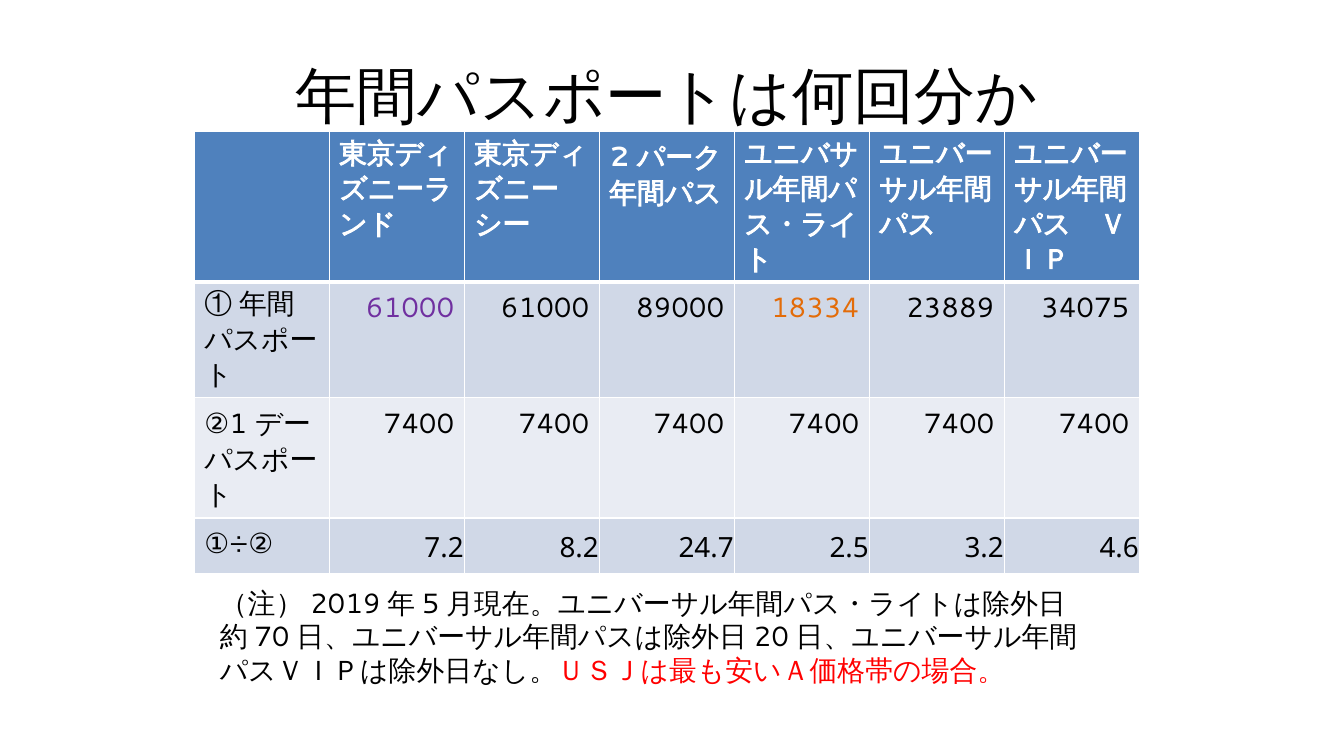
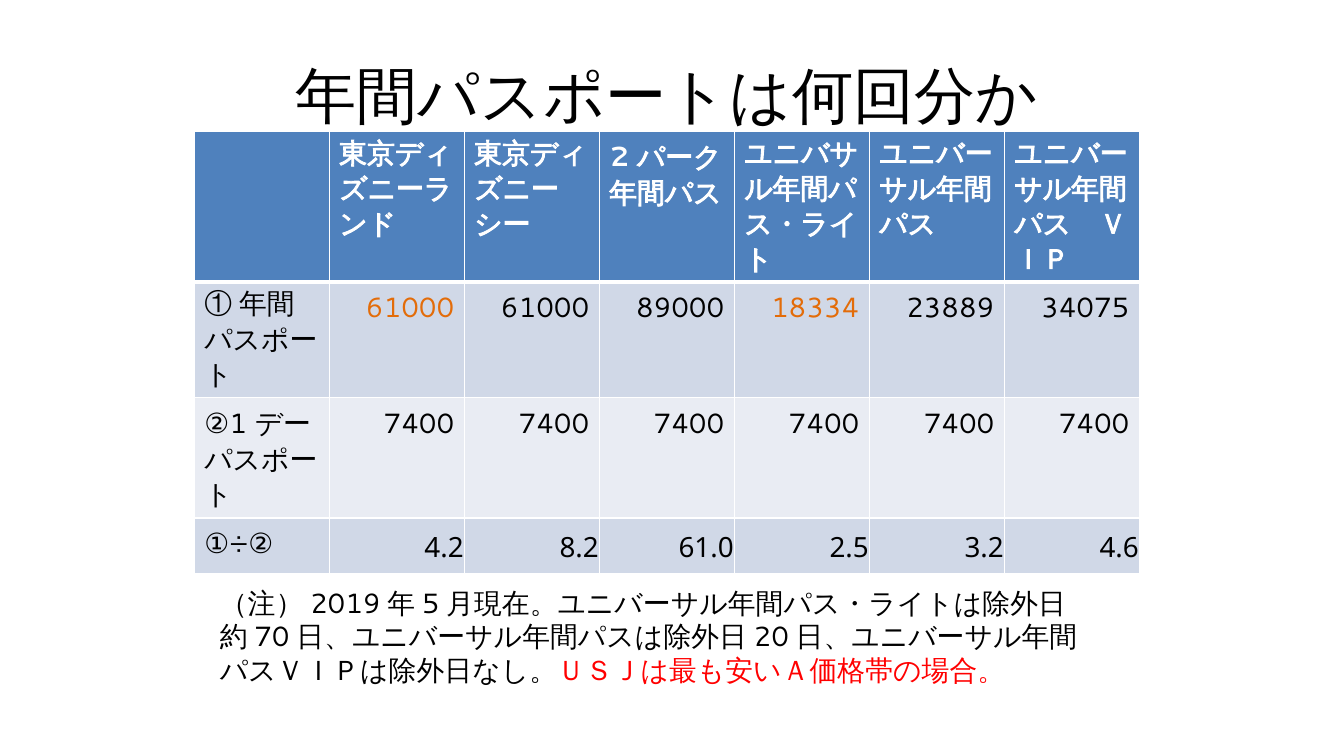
61000 colour: purple -> orange (410, 308)
7.2: 7.2 -> 4.2 (444, 547)
24.7: 24.7 -> 61.0 (706, 547)
